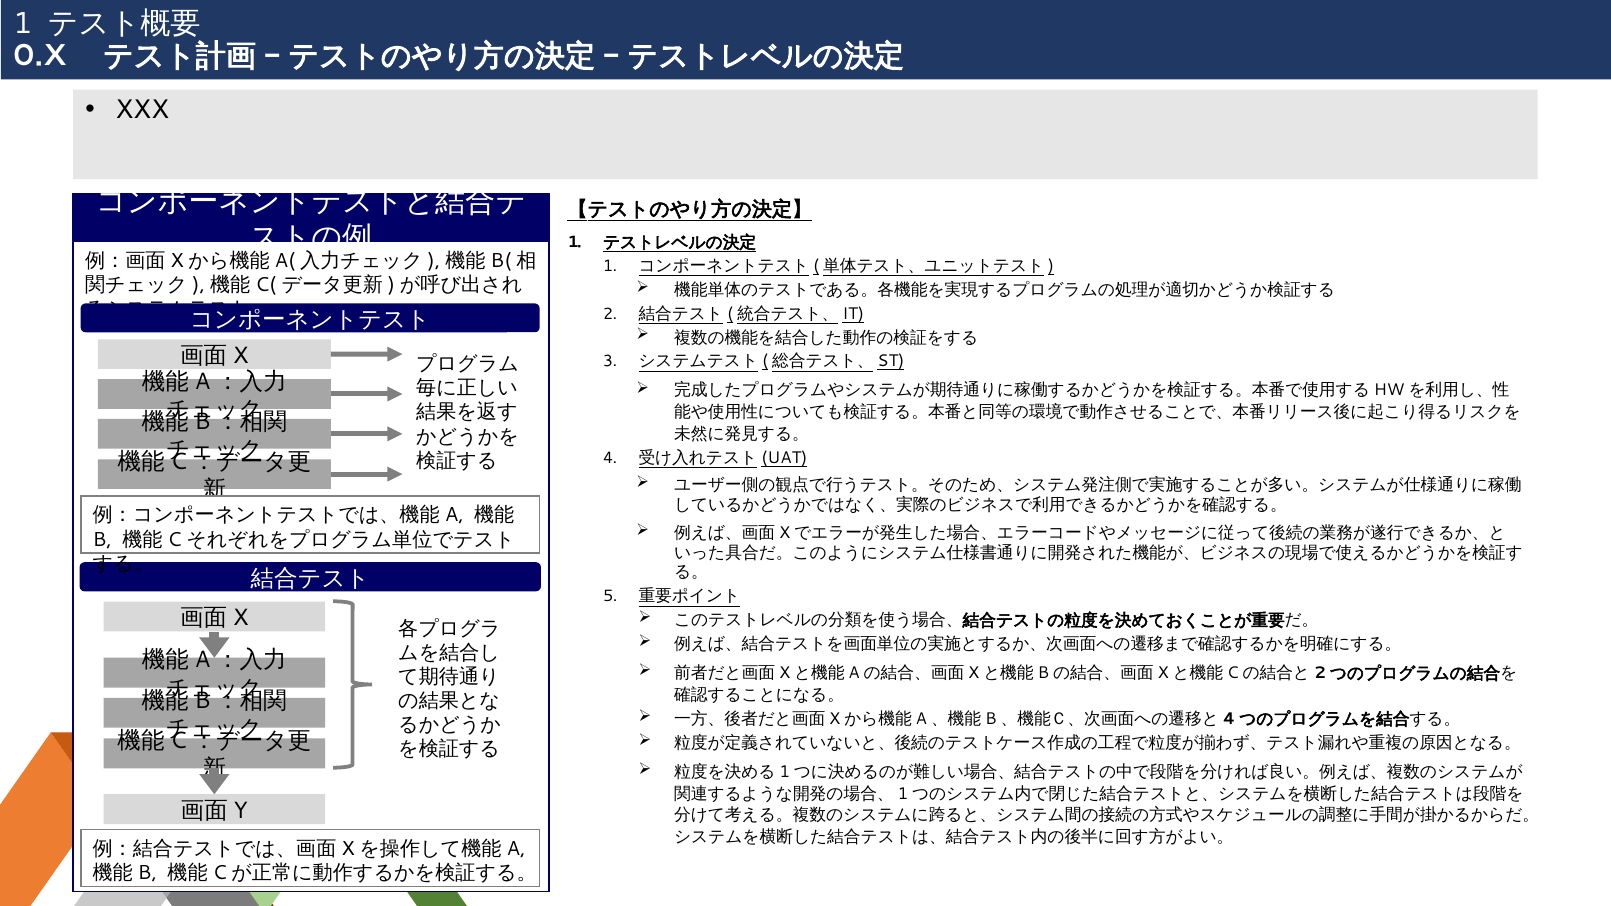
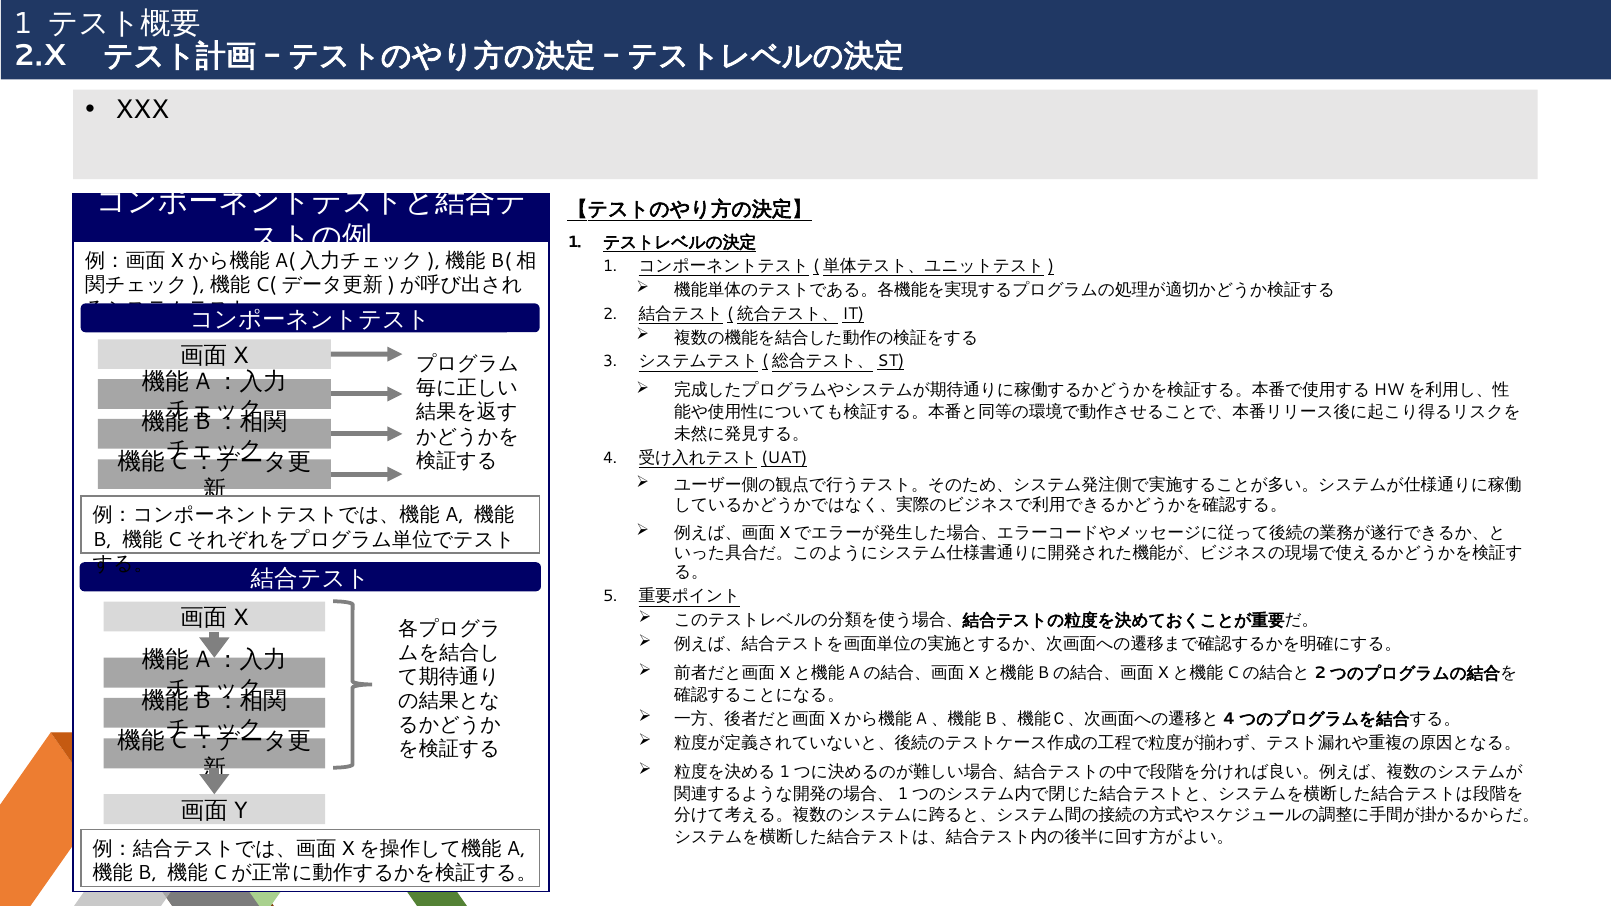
0.X: 0.X -> 2.X (39, 56)
